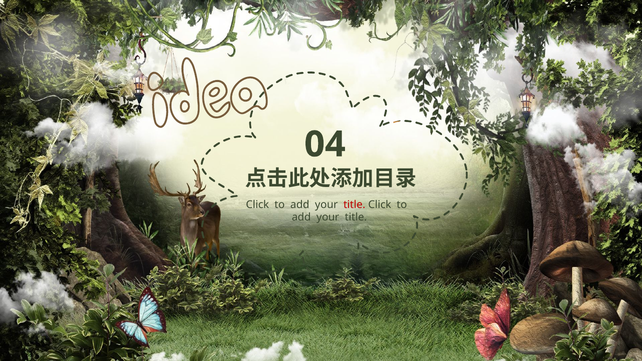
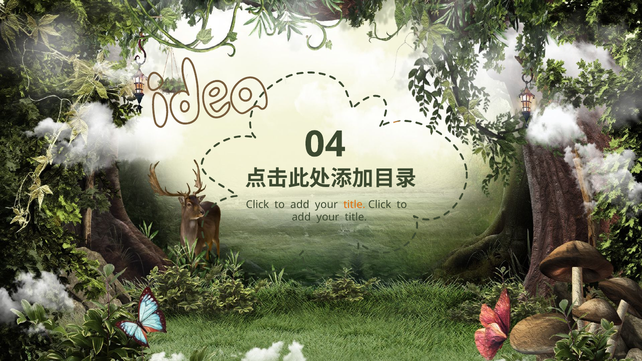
title colour: red -> orange (354, 205)
